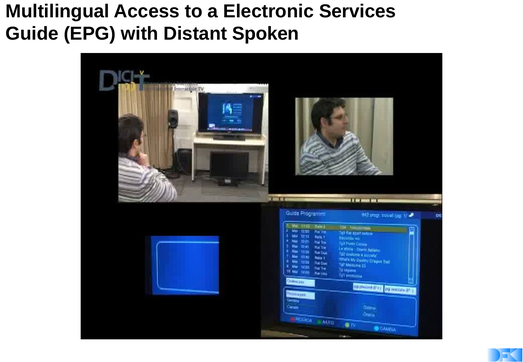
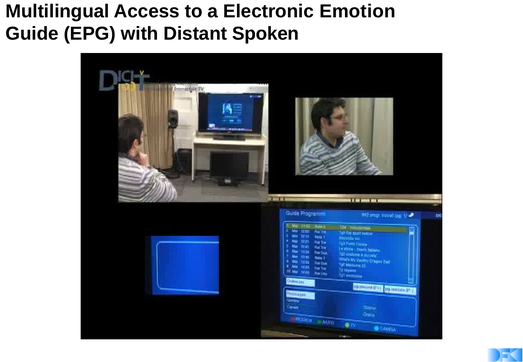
Services: Services -> Emotion (357, 11)
